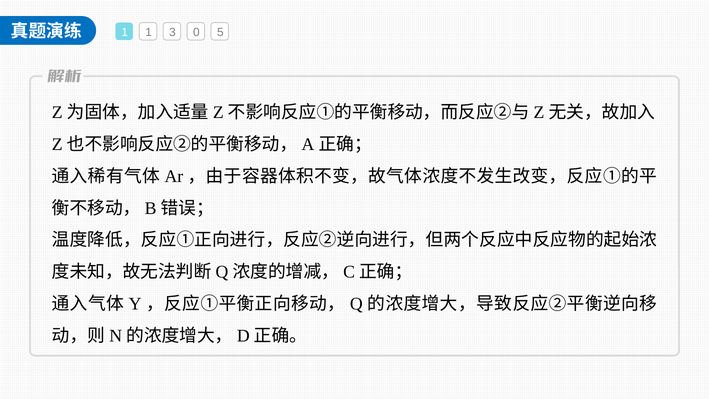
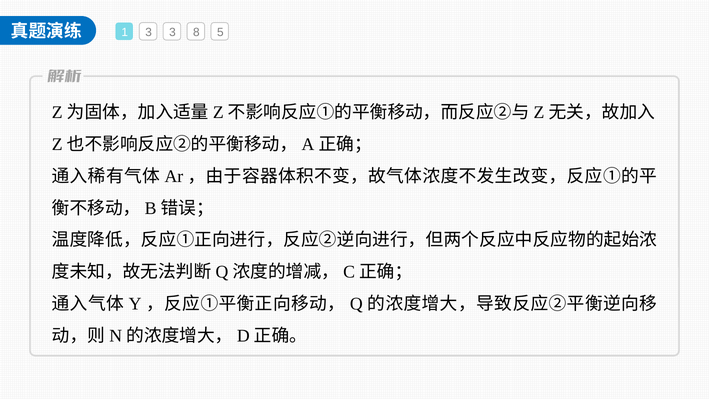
1 1: 1 -> 3 (149, 32)
0: 0 -> 8 (196, 32)
